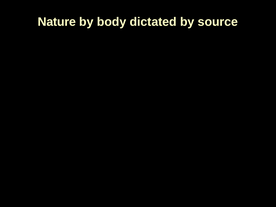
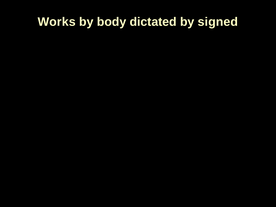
Nature: Nature -> Works (57, 22)
source: source -> signed (218, 22)
